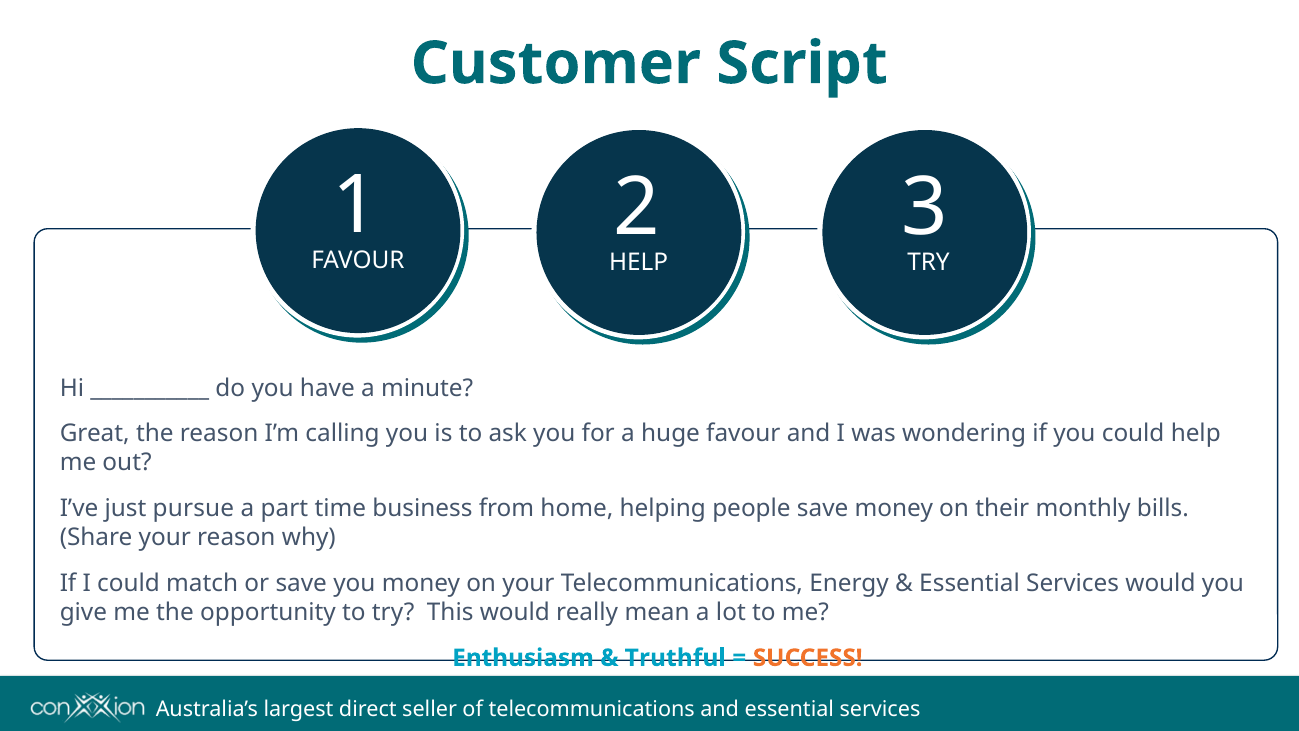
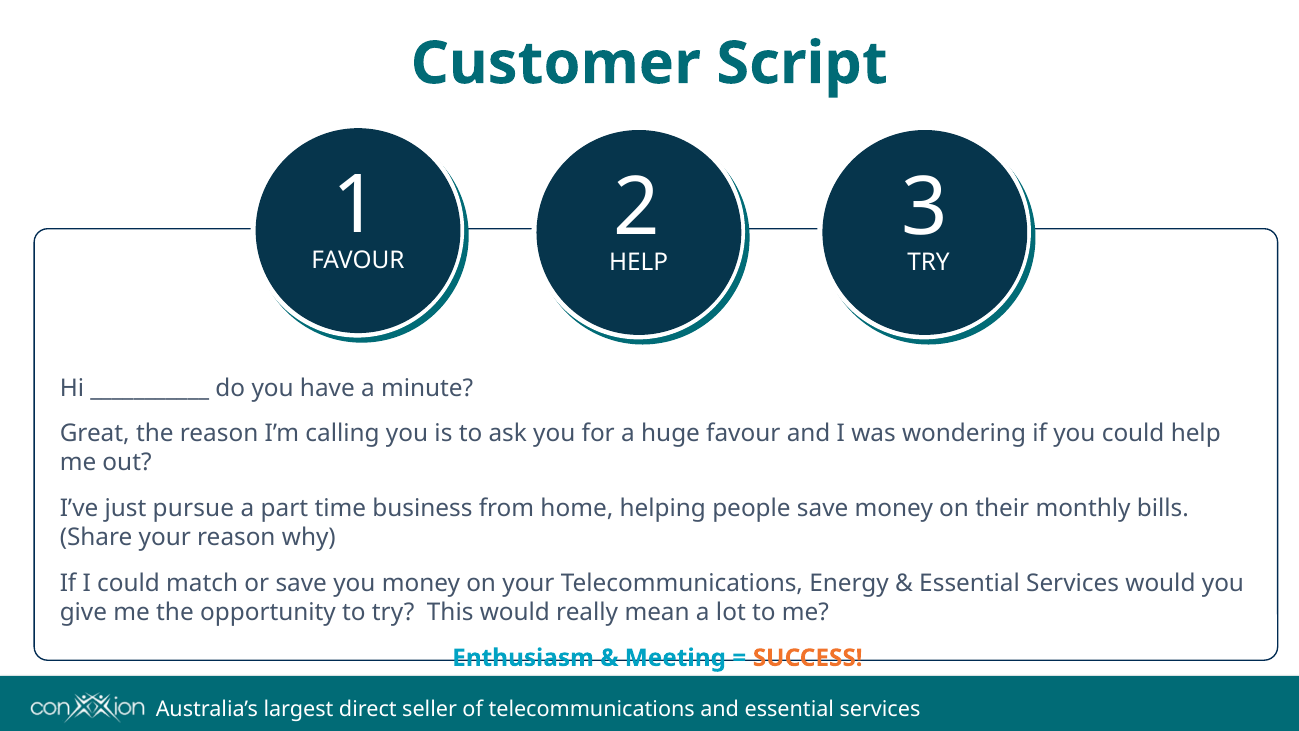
Truthful: Truthful -> Meeting (675, 658)
